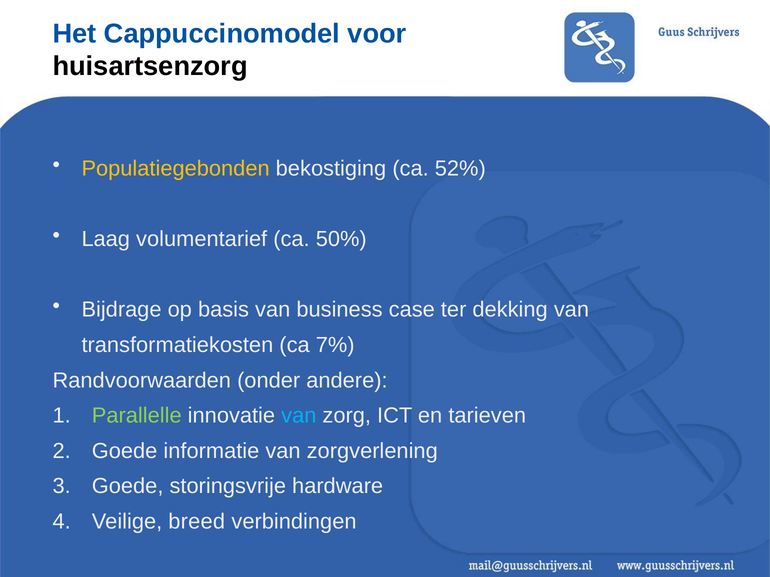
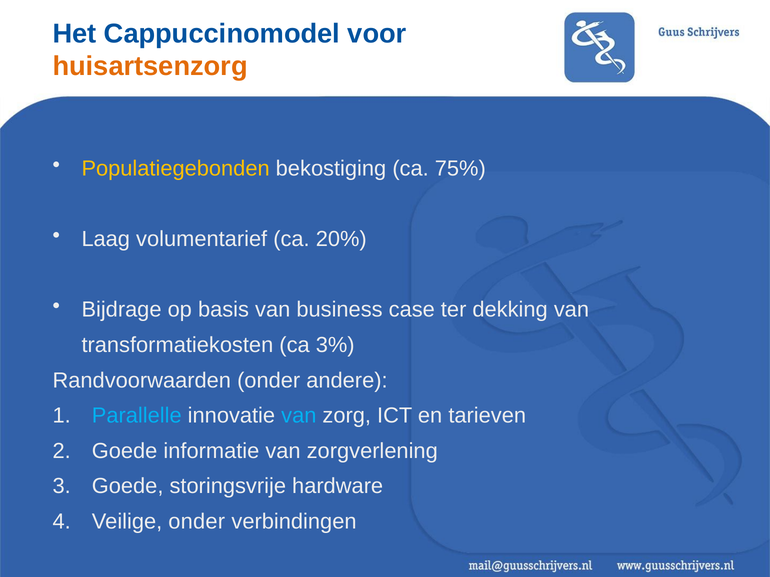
huisartsenzorg colour: black -> orange (150, 66)
52%: 52% -> 75% (460, 169)
50%: 50% -> 20% (341, 239)
7%: 7% -> 3% (335, 345)
Parallelle colour: light green -> light blue (137, 416)
Veilige breed: breed -> onder (197, 522)
